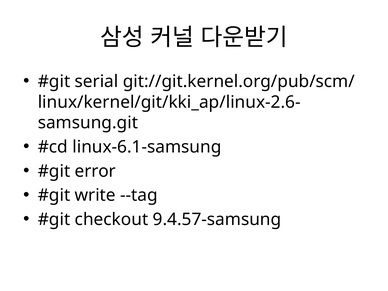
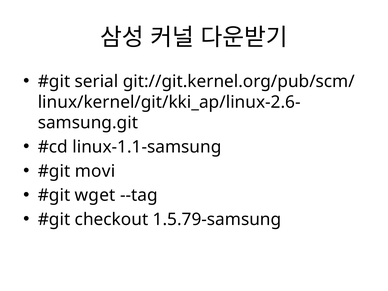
linux-6.1-samsung: linux-6.1-samsung -> linux-1.1-samsung (147, 147)
error: error -> movi (95, 171)
write: write -> wget (95, 195)
9.4.57-samsung: 9.4.57-samsung -> 1.5.79-samsung (217, 219)
